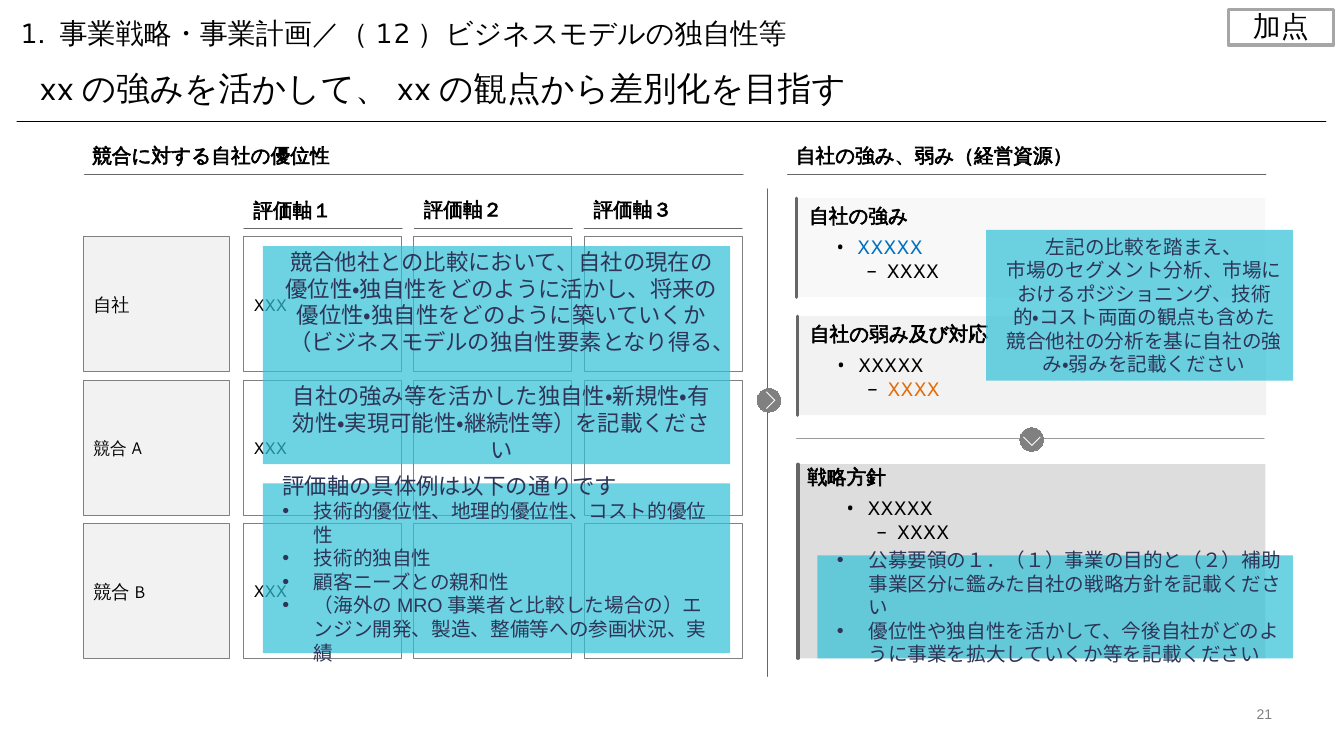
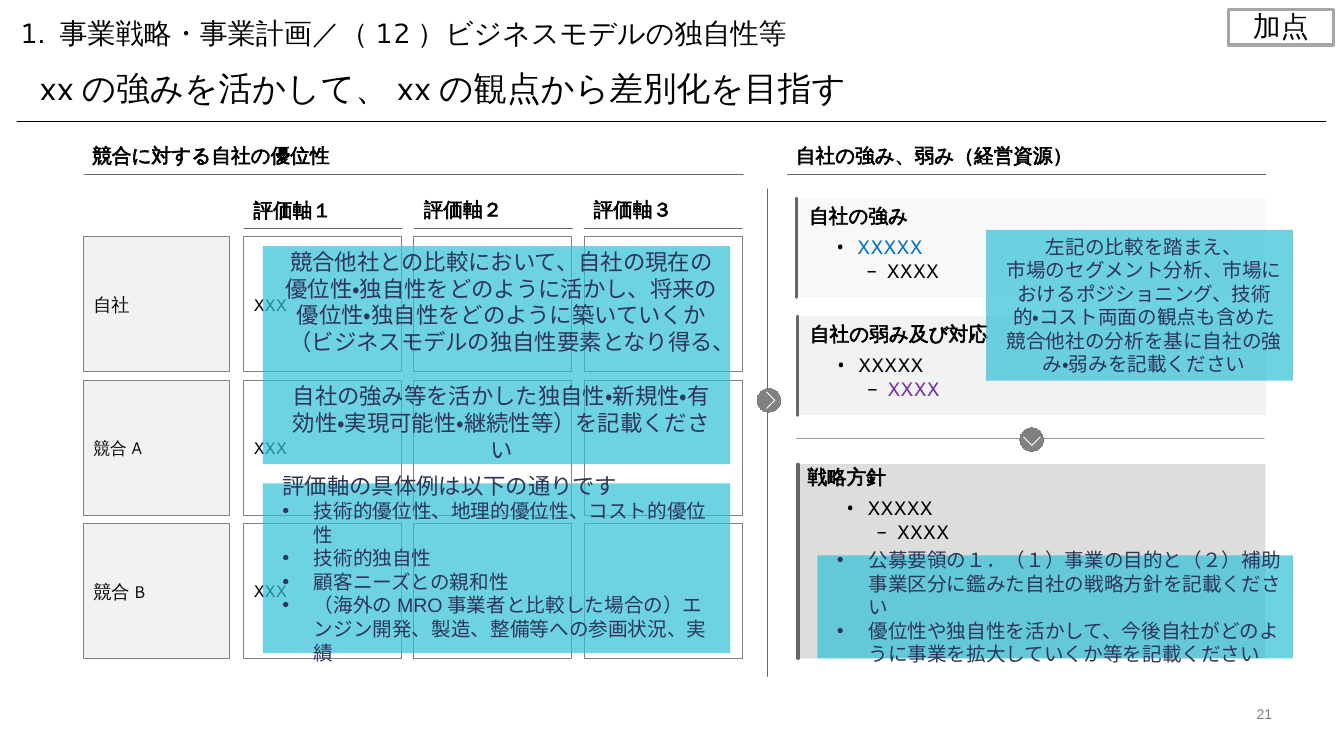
XXXX colour: orange -> purple (913, 390)
